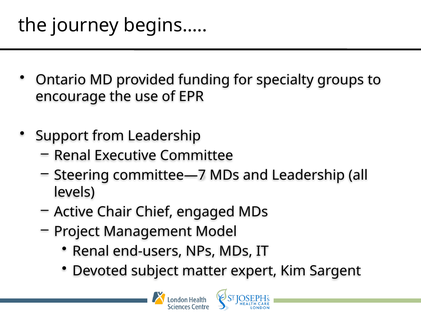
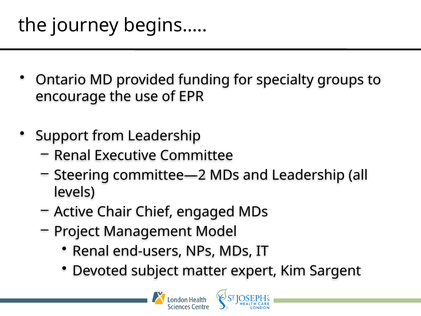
committee—7: committee—7 -> committee—2 (159, 175)
